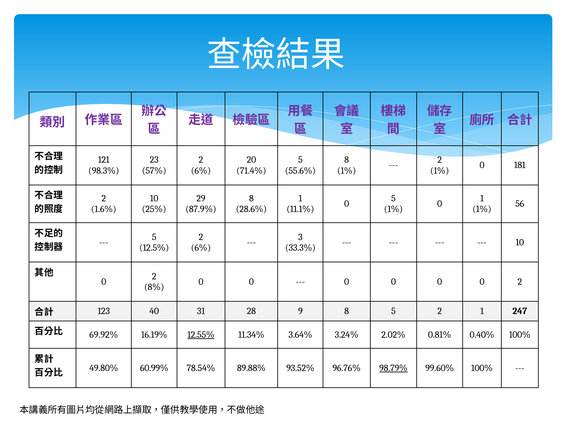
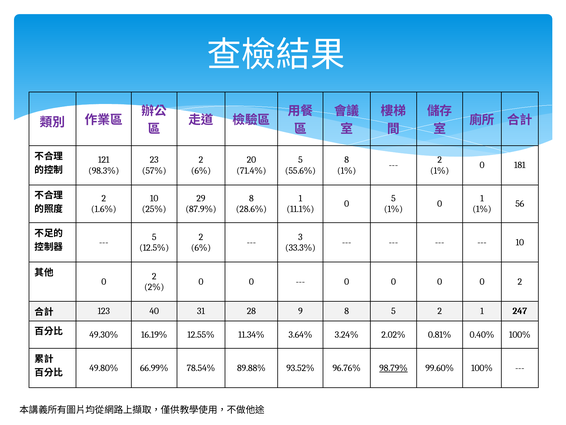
8%: 8% -> 2% (154, 287)
69.92%: 69.92% -> 49.30% (104, 334)
12.55% underline: present -> none (201, 334)
60.99%: 60.99% -> 66.99% (154, 368)
